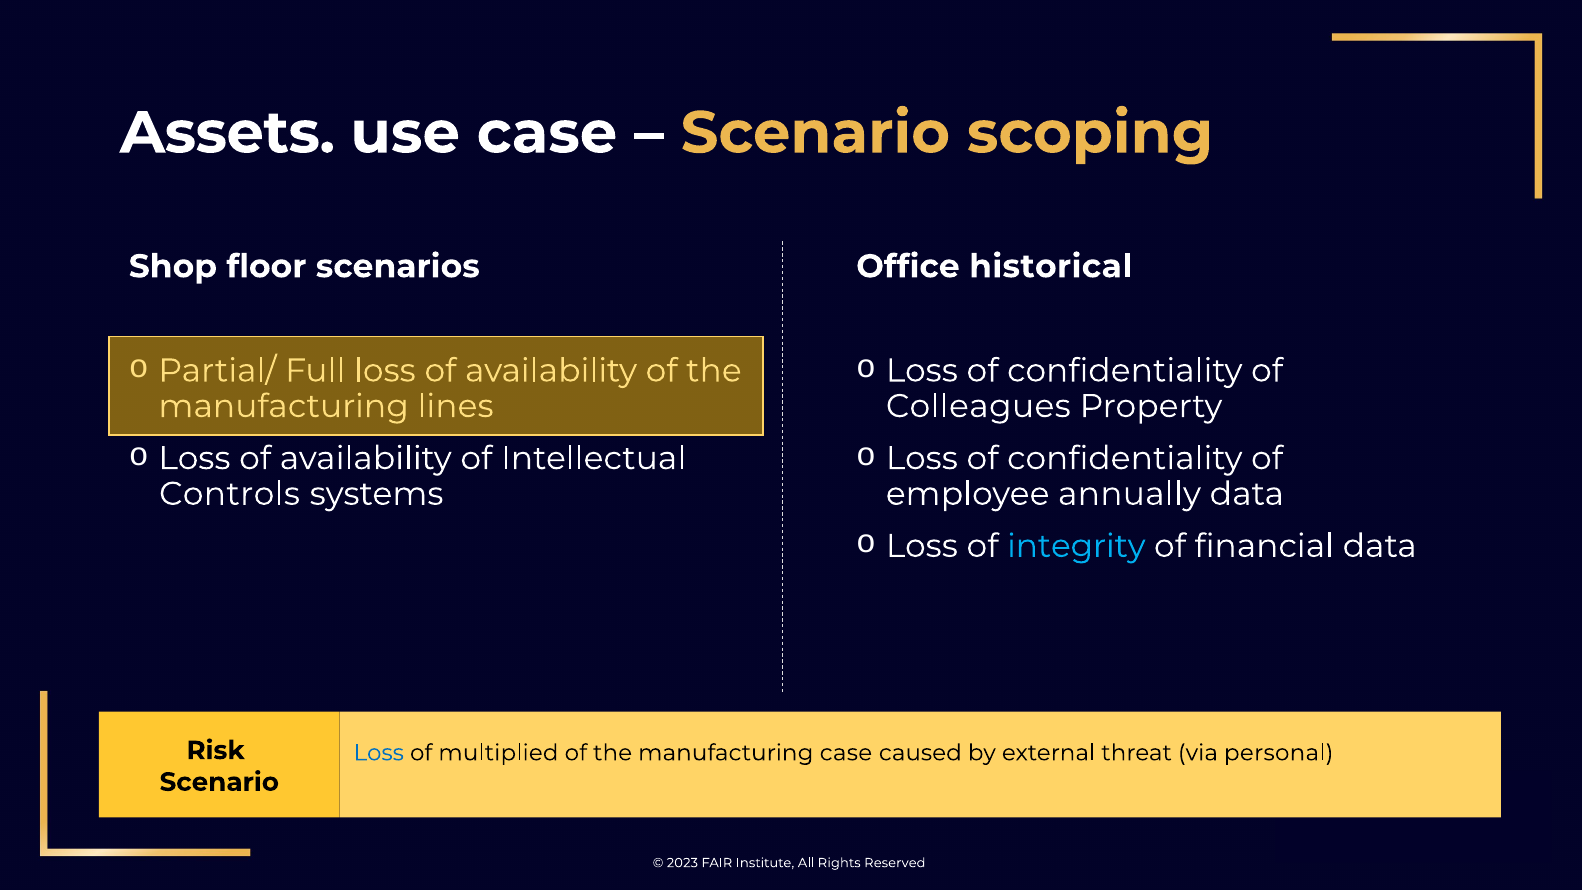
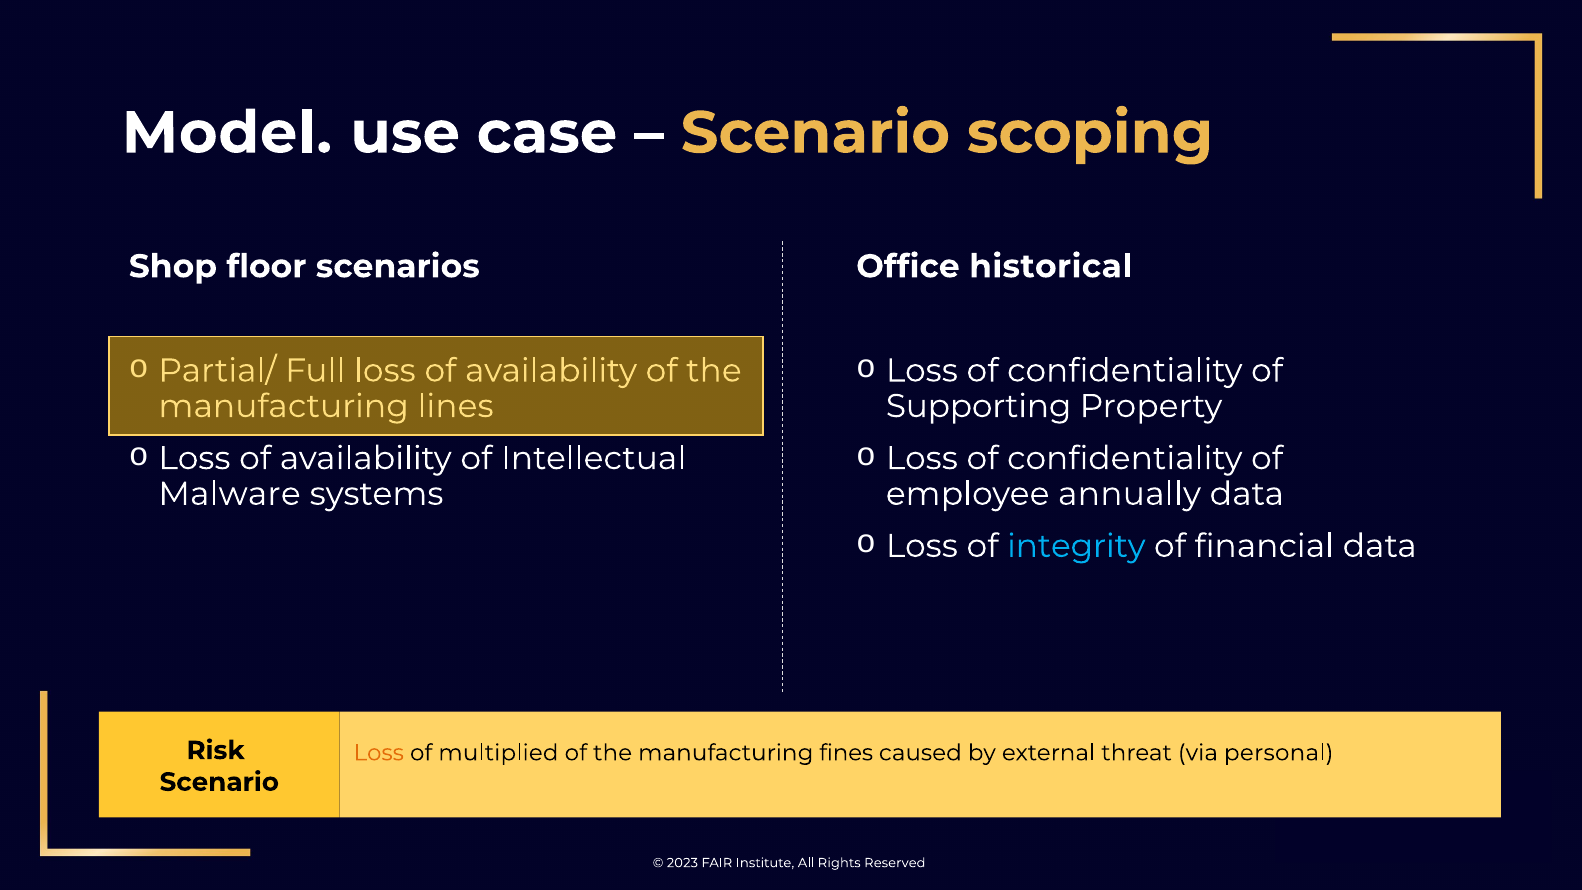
Assets: Assets -> Model (227, 133)
Colleagues: Colleagues -> Supporting (979, 406)
Controls: Controls -> Malware (230, 494)
Loss colour: blue -> orange (379, 753)
manufacturing case: case -> fines (846, 753)
